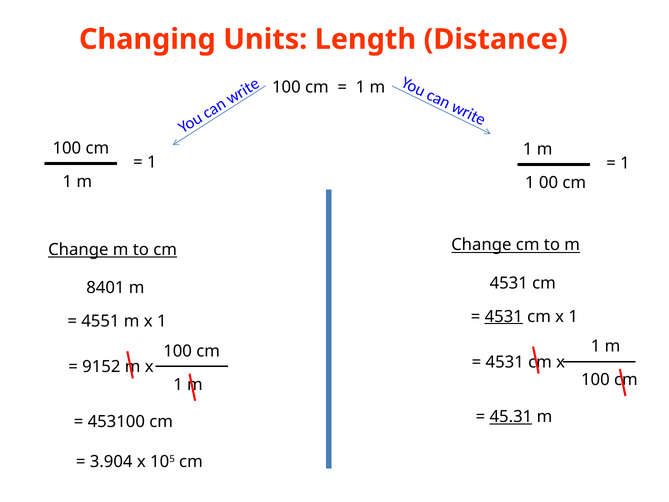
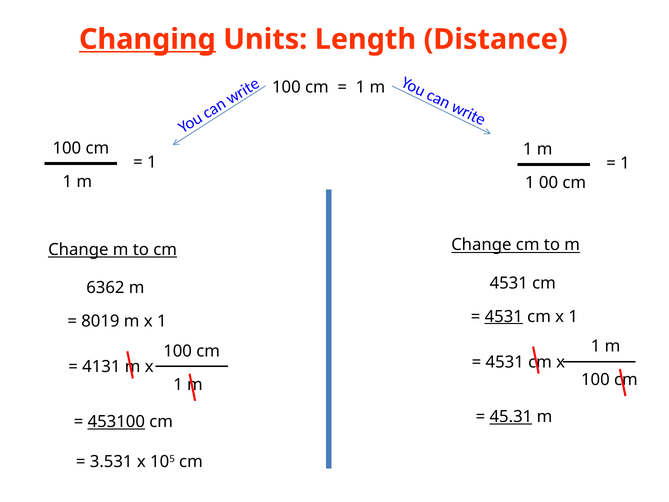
Changing underline: none -> present (147, 39)
8401: 8401 -> 6362 (105, 288)
4551: 4551 -> 8019 (100, 321)
9152: 9152 -> 4131 (101, 367)
453100 underline: none -> present (116, 421)
3.904: 3.904 -> 3.531 (111, 461)
